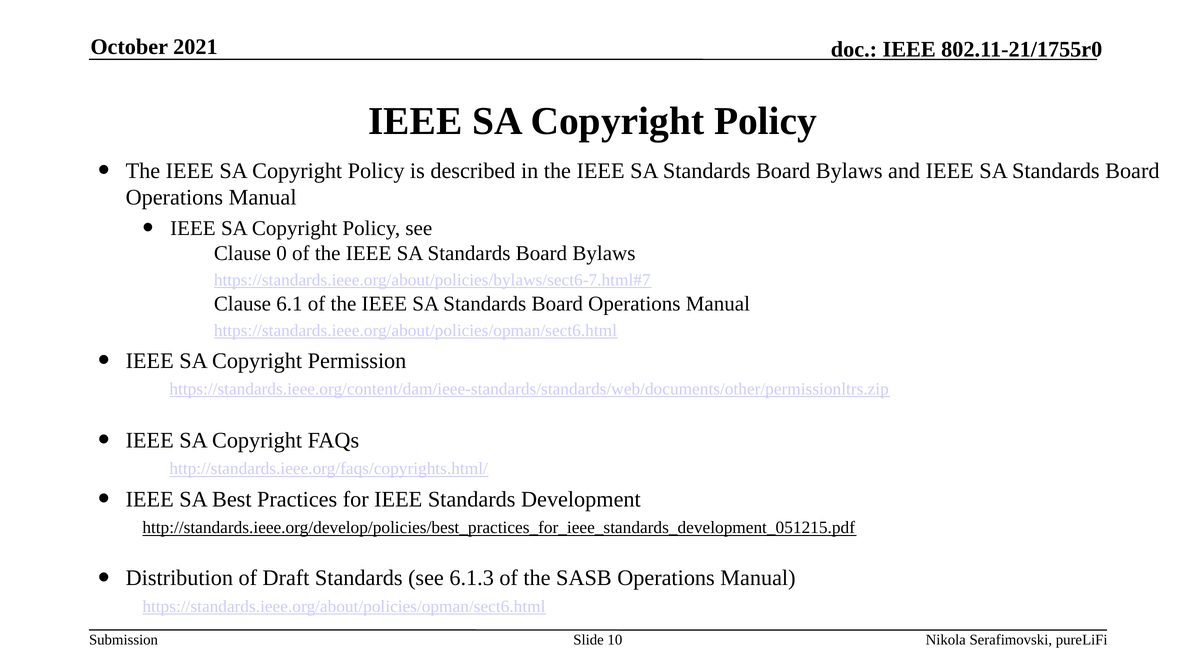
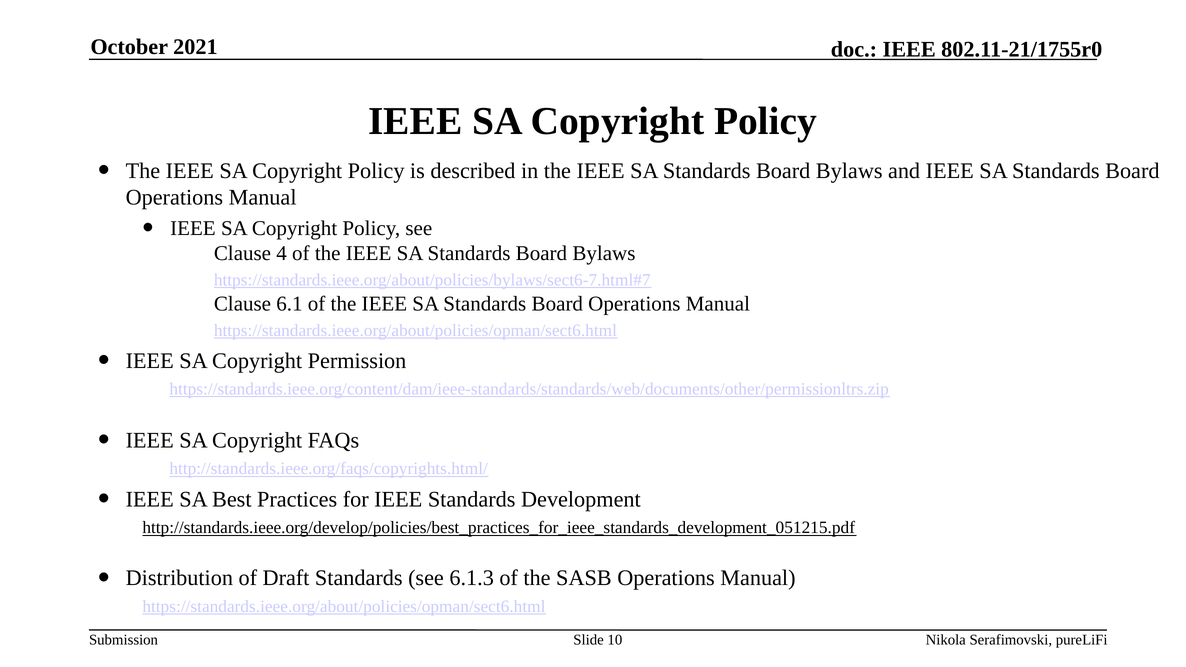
0: 0 -> 4 (282, 254)
